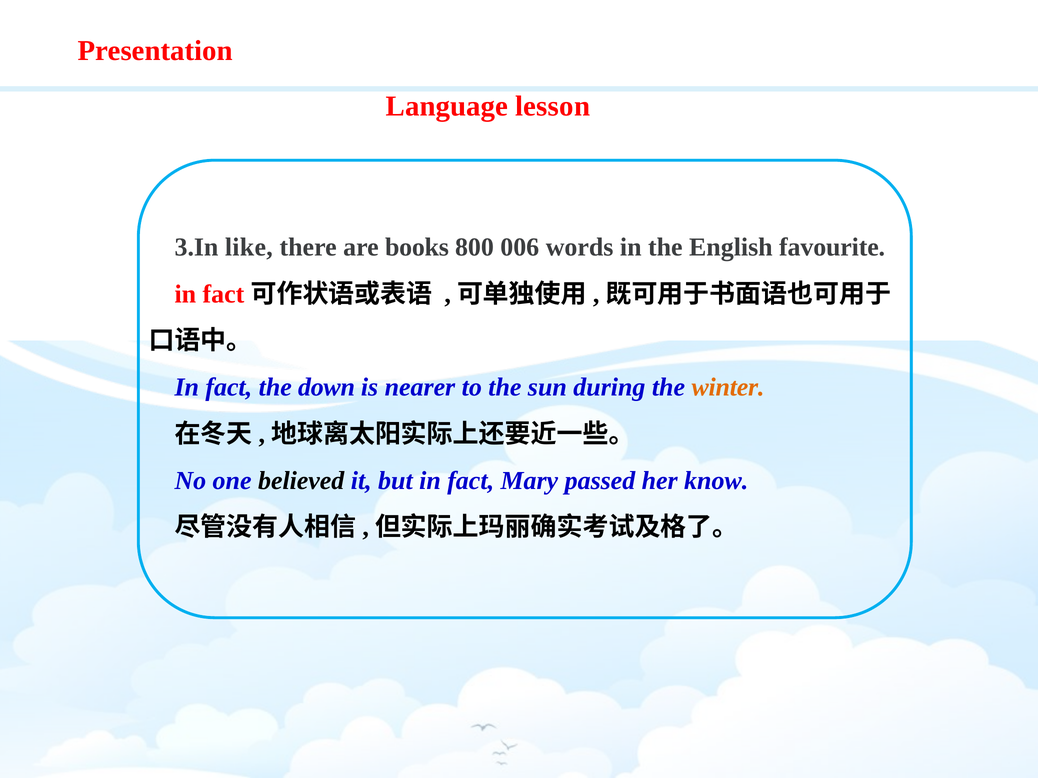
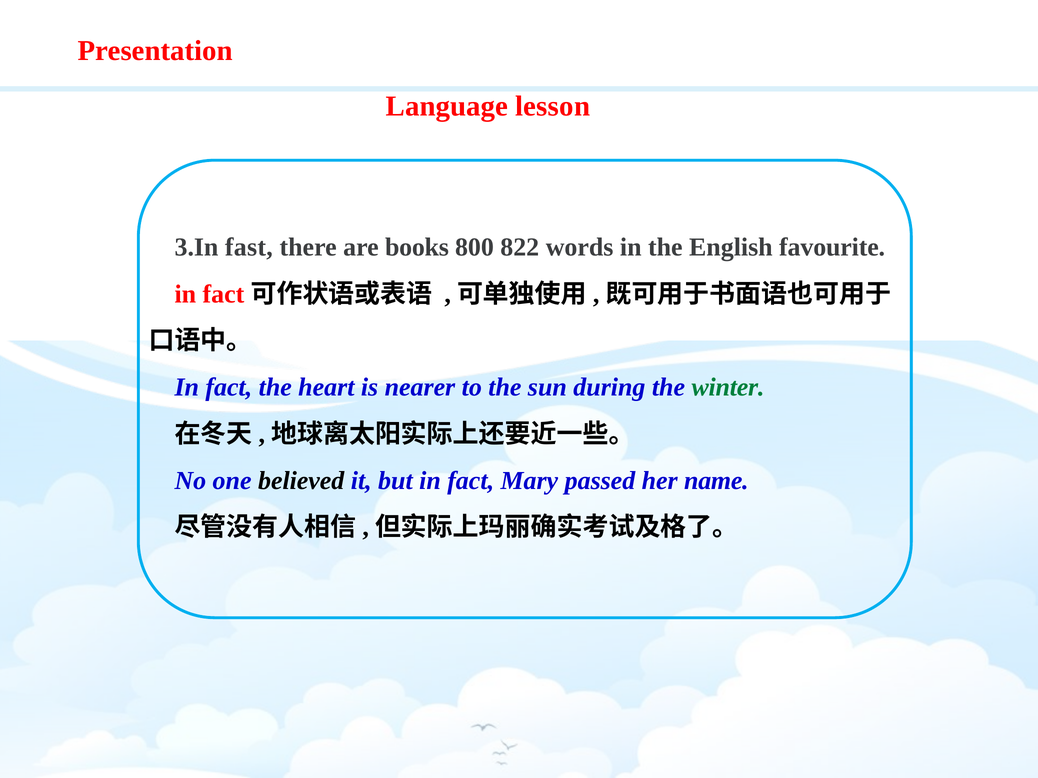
like: like -> fast (249, 248)
006: 006 -> 822 (520, 248)
down: down -> heart (326, 388)
winter colour: orange -> green (728, 388)
know: know -> name (716, 481)
